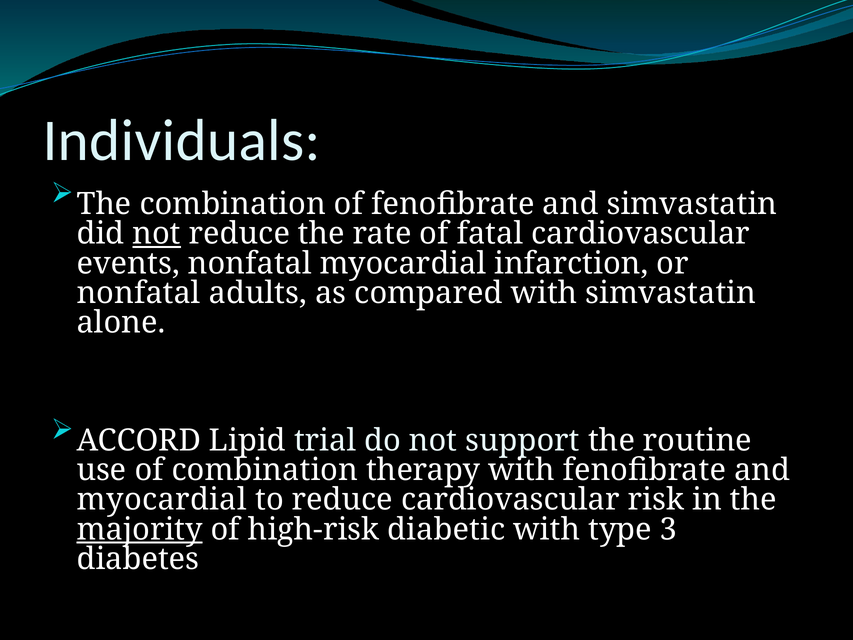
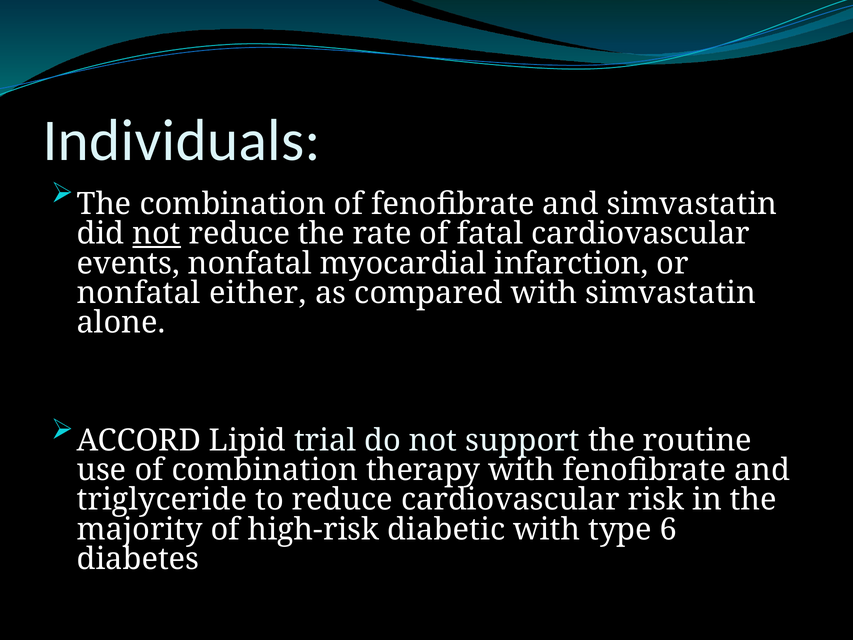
adults: adults -> either (258, 293)
myocardial: myocardial -> triglyceride (162, 500)
majority underline: present -> none (140, 529)
3: 3 -> 6 (669, 529)
